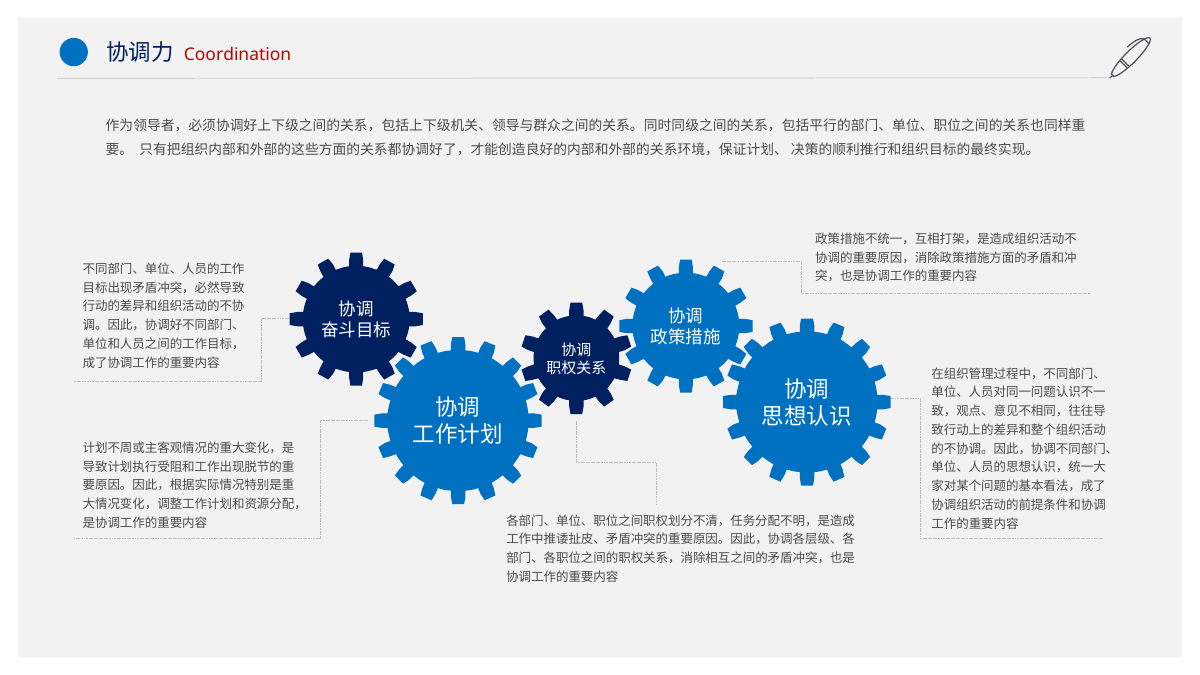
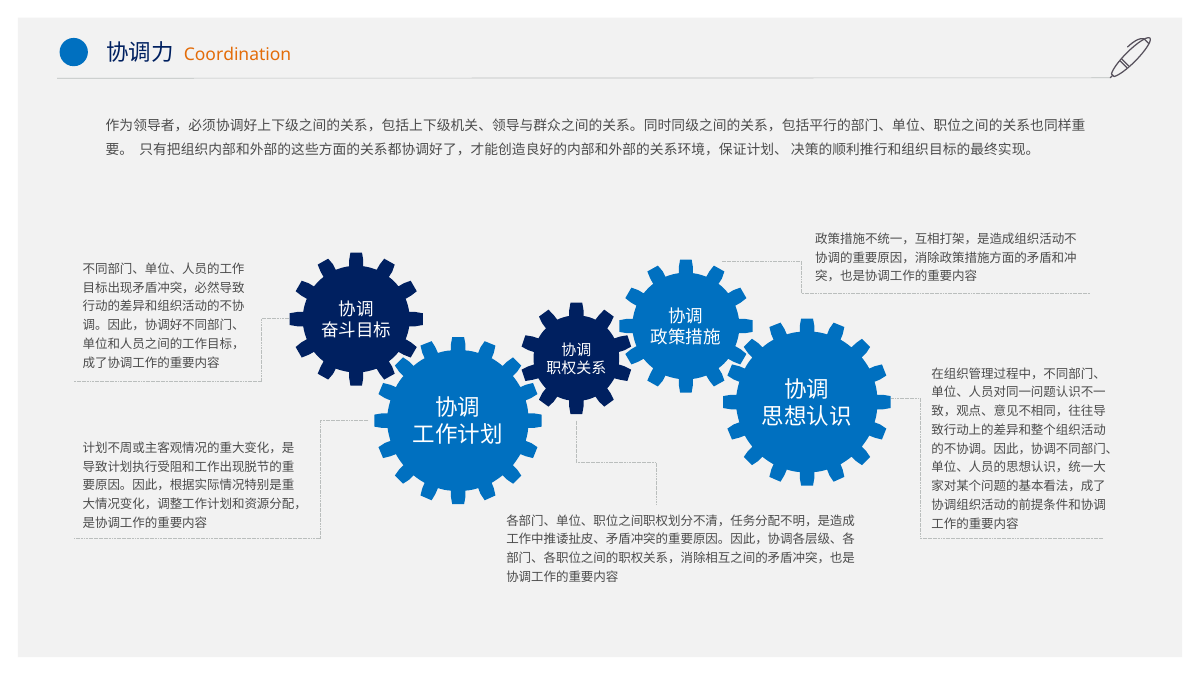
Coordination colour: red -> orange (238, 55)
